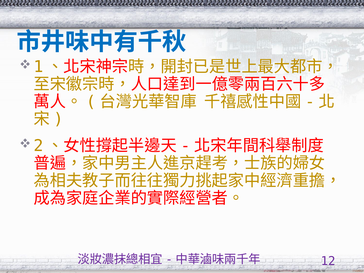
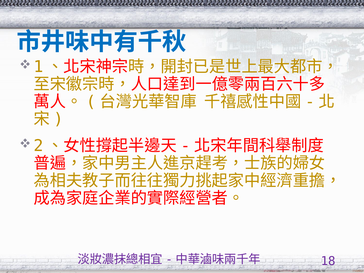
12: 12 -> 18 (328, 261)
